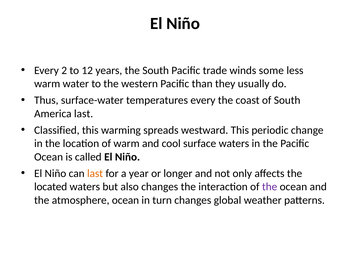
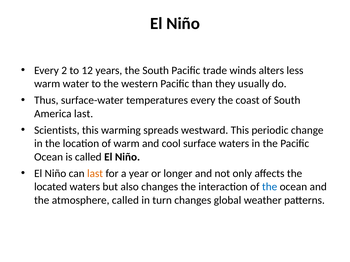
some: some -> alters (271, 70)
Classified: Classified -> Scientists (57, 130)
the colour: purple -> blue (270, 187)
atmosphere ocean: ocean -> called (125, 200)
